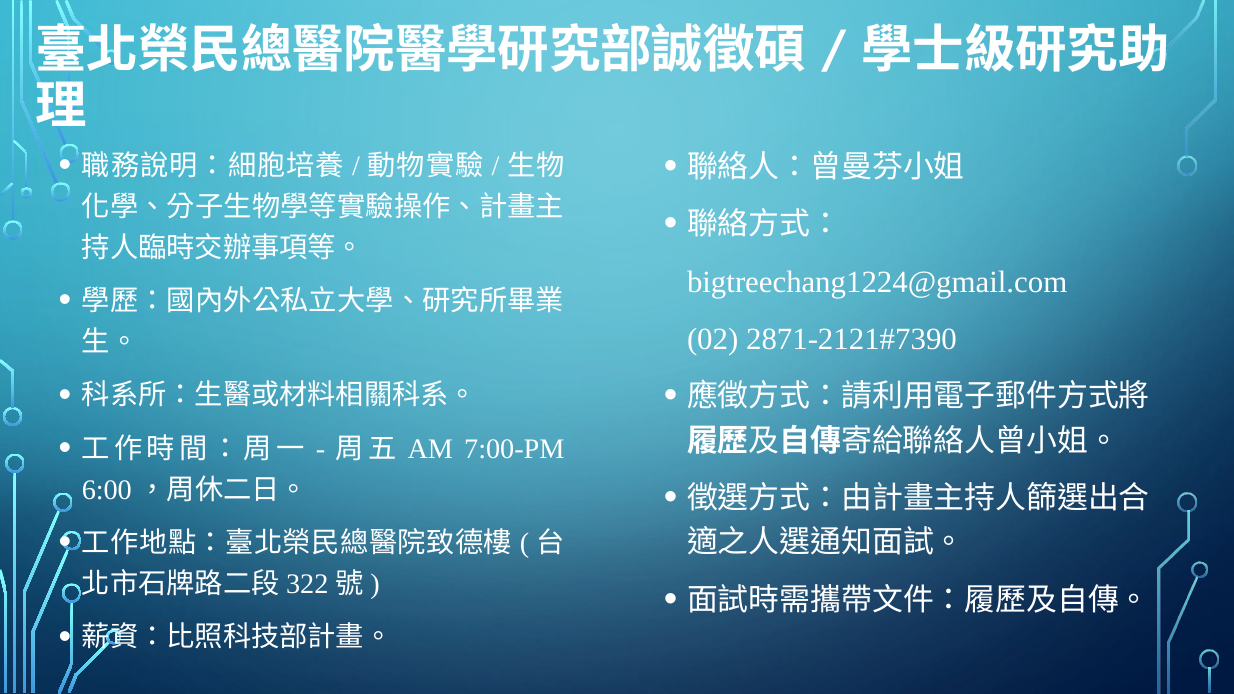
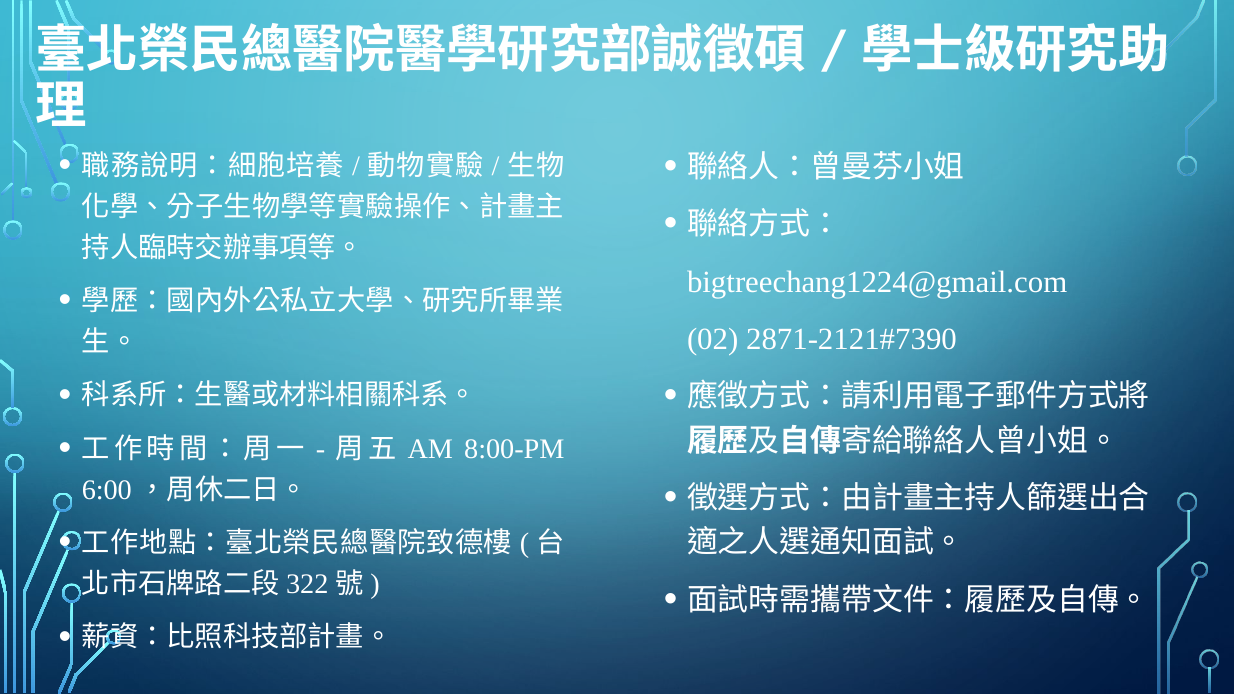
7:00-PM: 7:00-PM -> 8:00-PM (514, 449)
